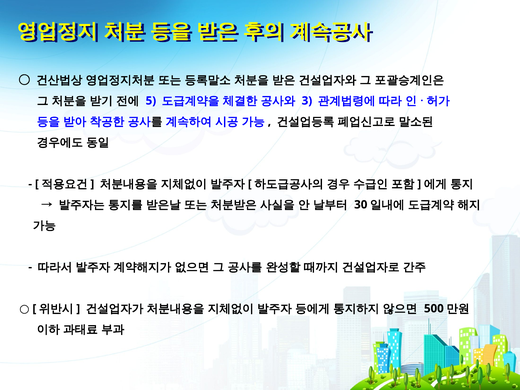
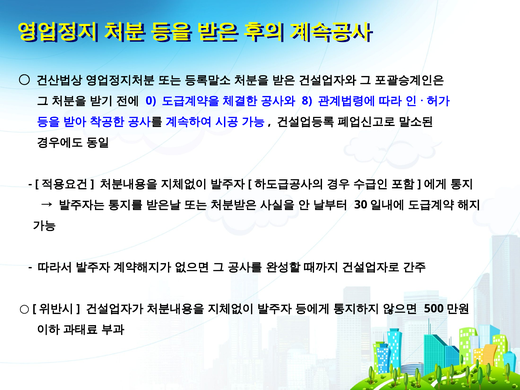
5: 5 -> 0 (151, 101)
3: 3 -> 8 (307, 101)
